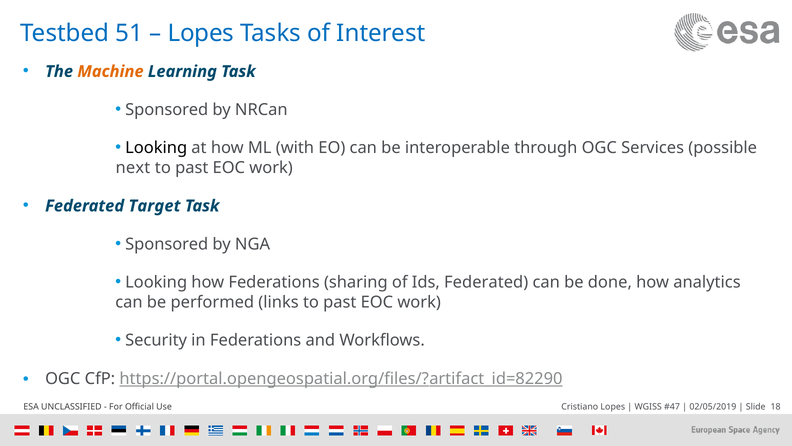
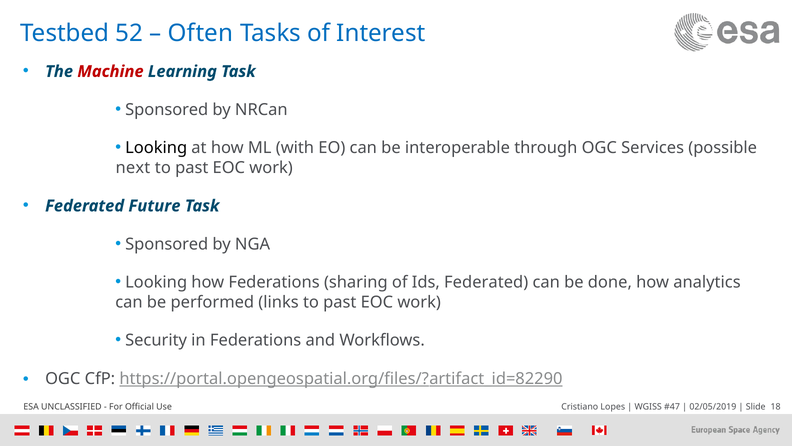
51: 51 -> 52 (129, 33)
Lopes: Lopes -> Often (201, 33)
Machine colour: orange -> red (110, 71)
Target: Target -> Future (154, 206)
